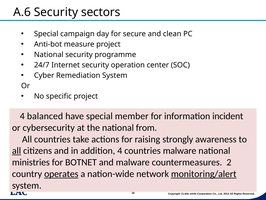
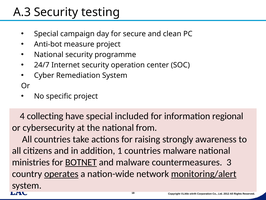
A.6: A.6 -> A.3 (22, 12)
sectors: sectors -> testing (101, 12)
balanced: balanced -> collecting (45, 116)
member: member -> included (132, 116)
incident: incident -> regional (228, 116)
all underline: present -> none (17, 150)
addition 4: 4 -> 1 (120, 150)
BOTNET underline: none -> present (81, 162)
2: 2 -> 3 (229, 162)
